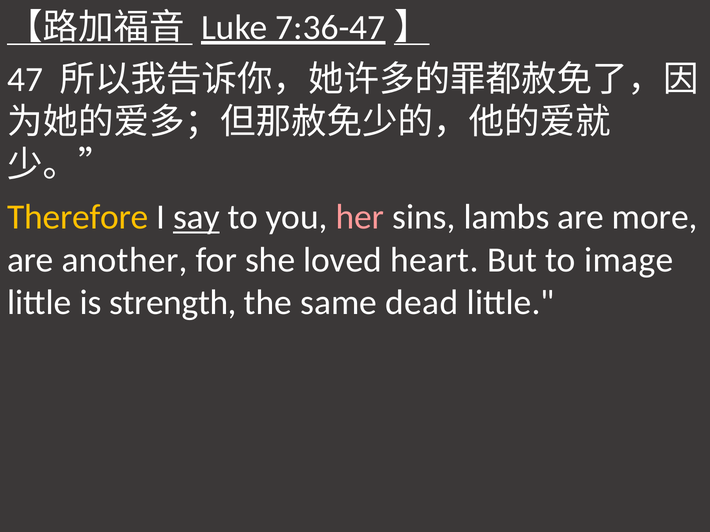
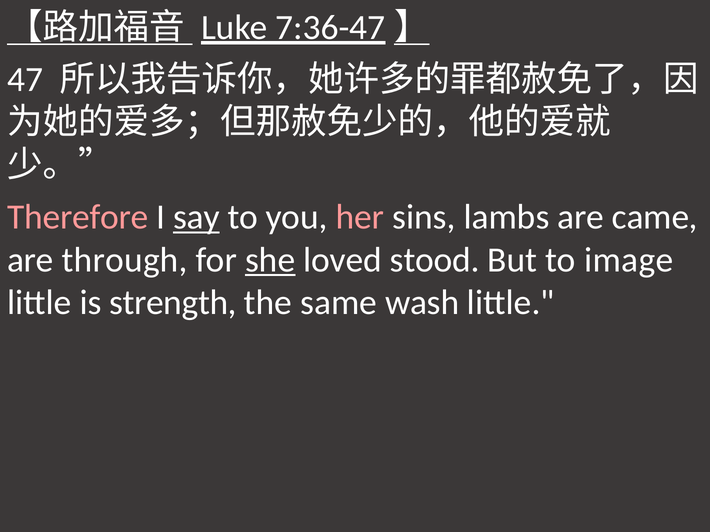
Therefore colour: yellow -> pink (78, 217)
more: more -> came (655, 217)
another: another -> through (125, 260)
she underline: none -> present (270, 260)
heart: heart -> stood (435, 260)
dead: dead -> wash (422, 303)
